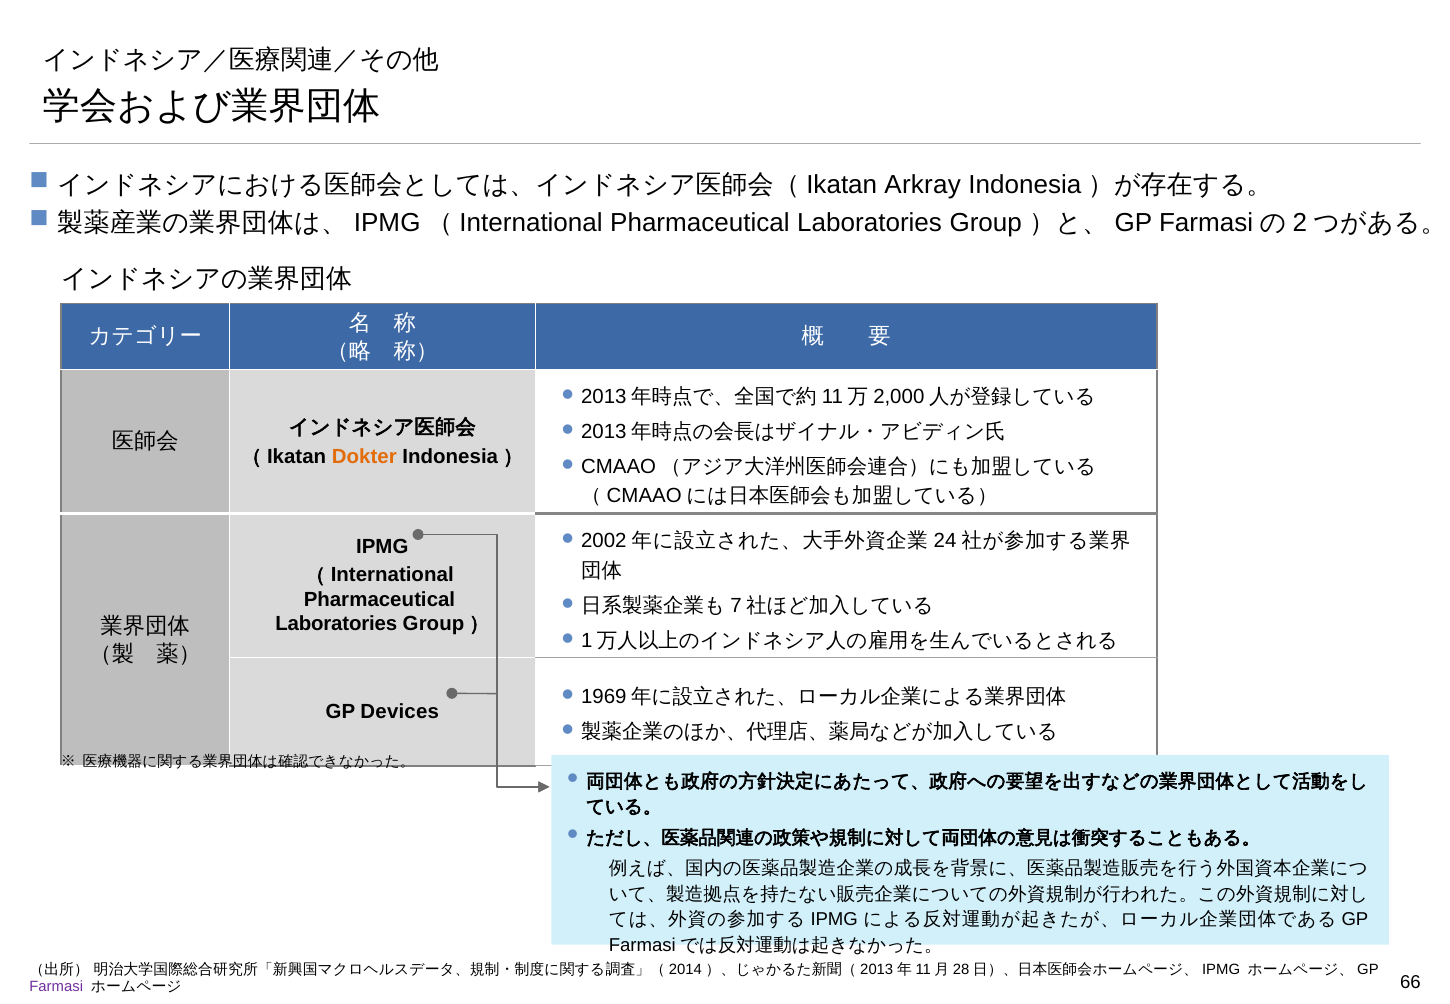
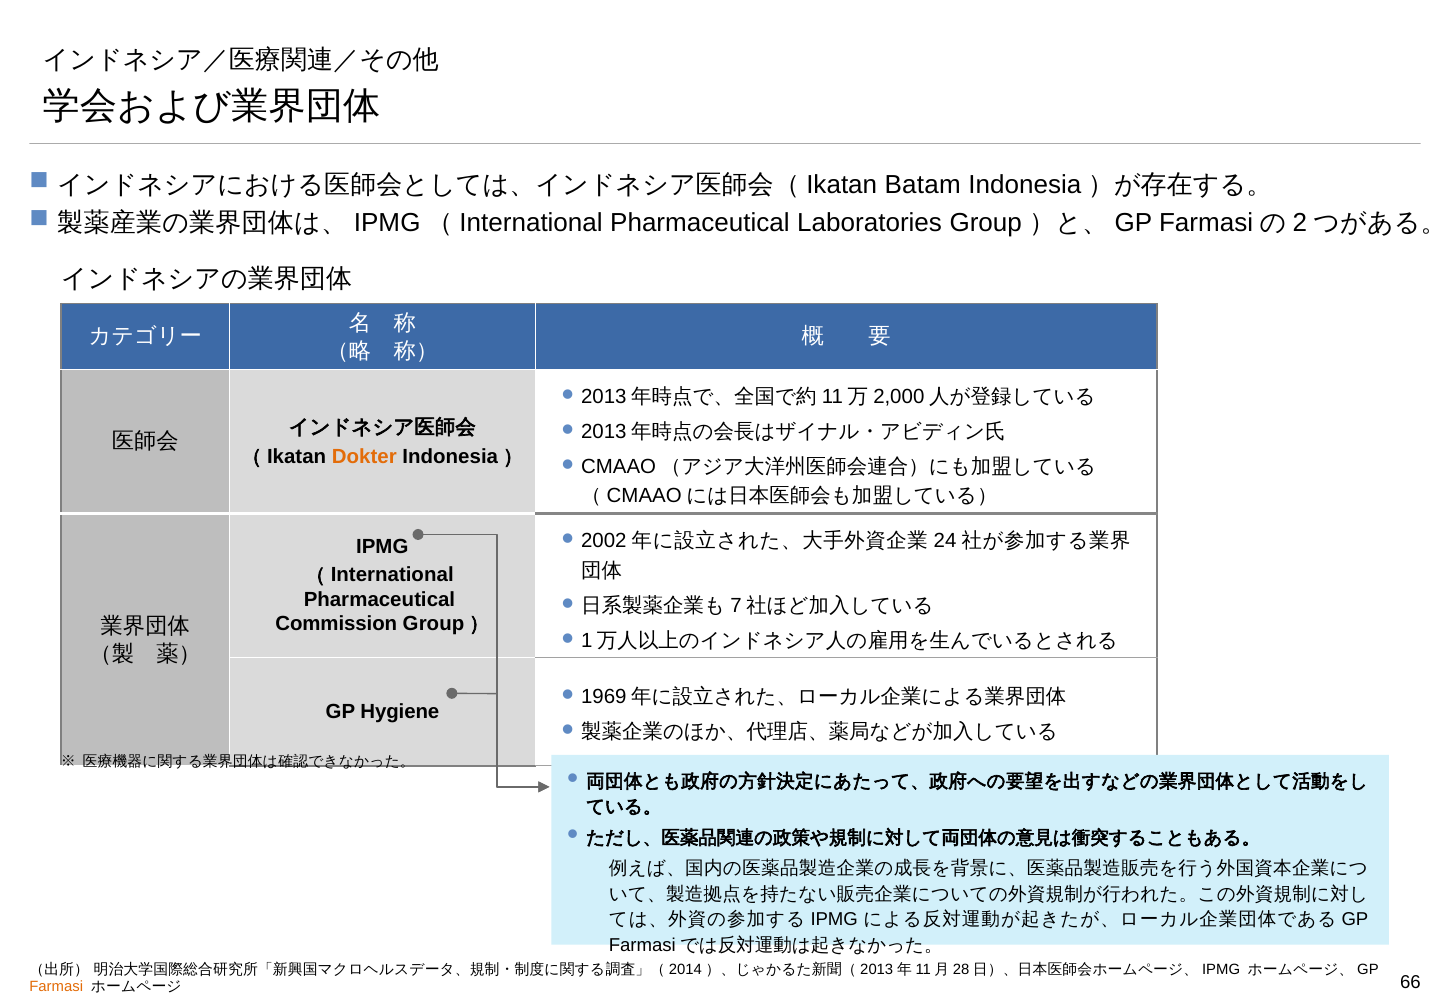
Arkray: Arkray -> Batam (923, 185)
Laboratories: Laboratories -> Commission (336, 623)
Devices: Devices -> Hygiene (400, 712)
Farmasi colour: purple -> orange (56, 987)
